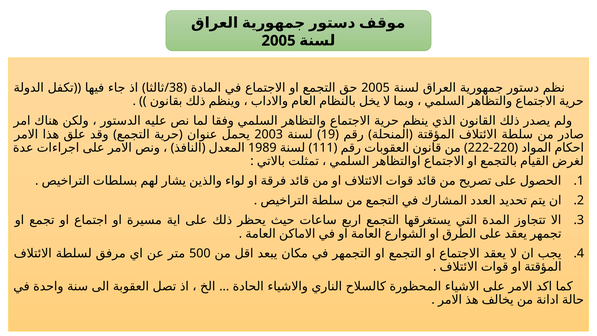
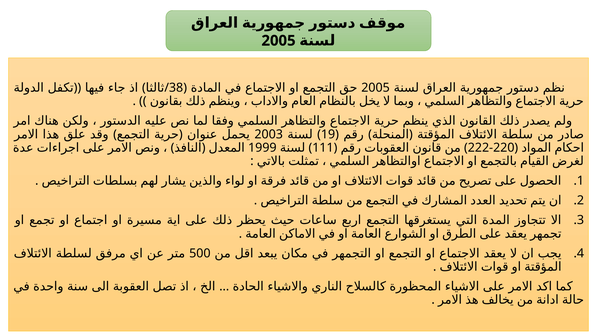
1989: 1989 -> 1999 (262, 148)
